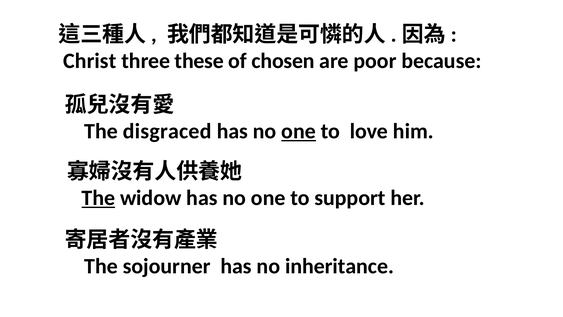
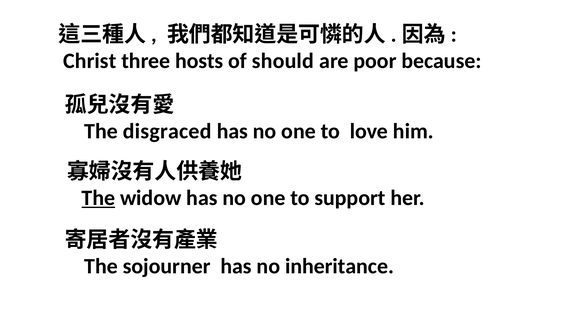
these: these -> hosts (199, 61)
chosen: chosen -> should (283, 61)
one underline: present -> none (299, 131)
